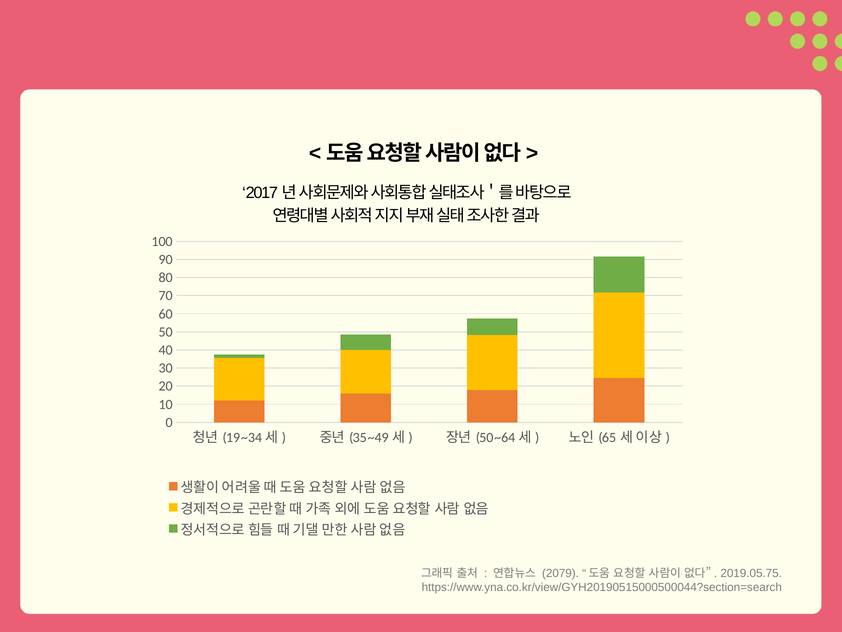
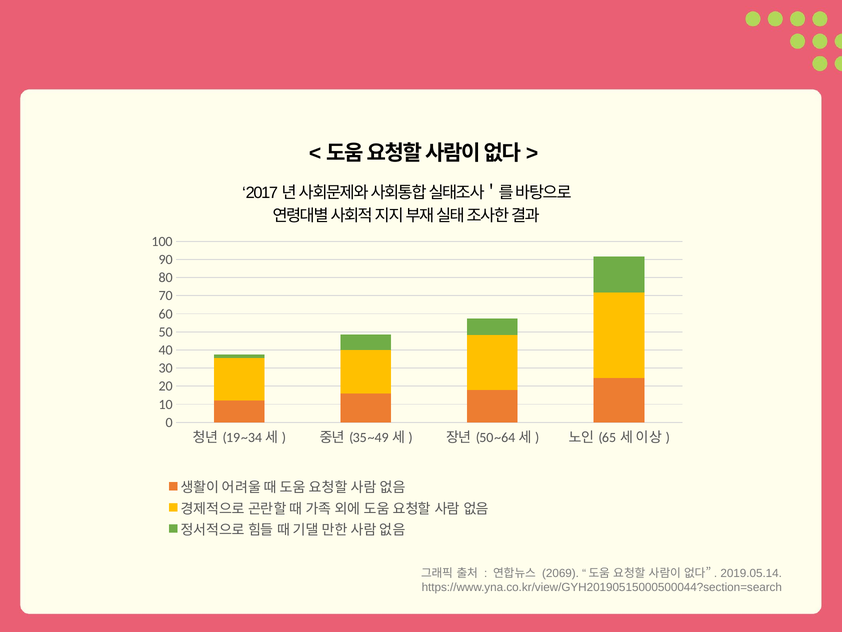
2079: 2079 -> 2069 (561, 573)
2019.05.75: 2019.05.75 -> 2019.05.14 (751, 573)
